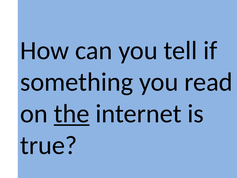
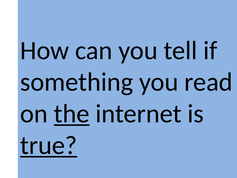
true underline: none -> present (49, 145)
